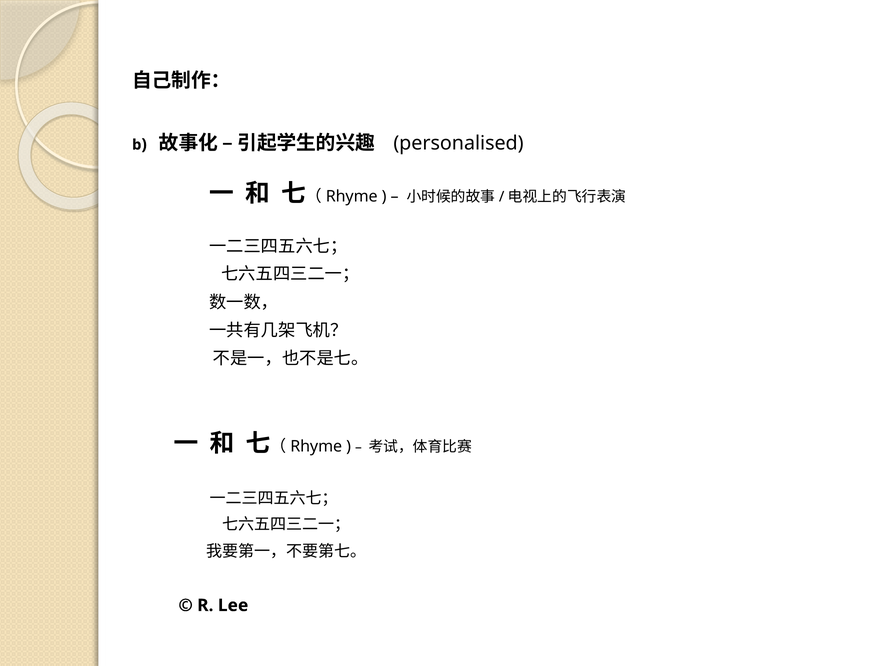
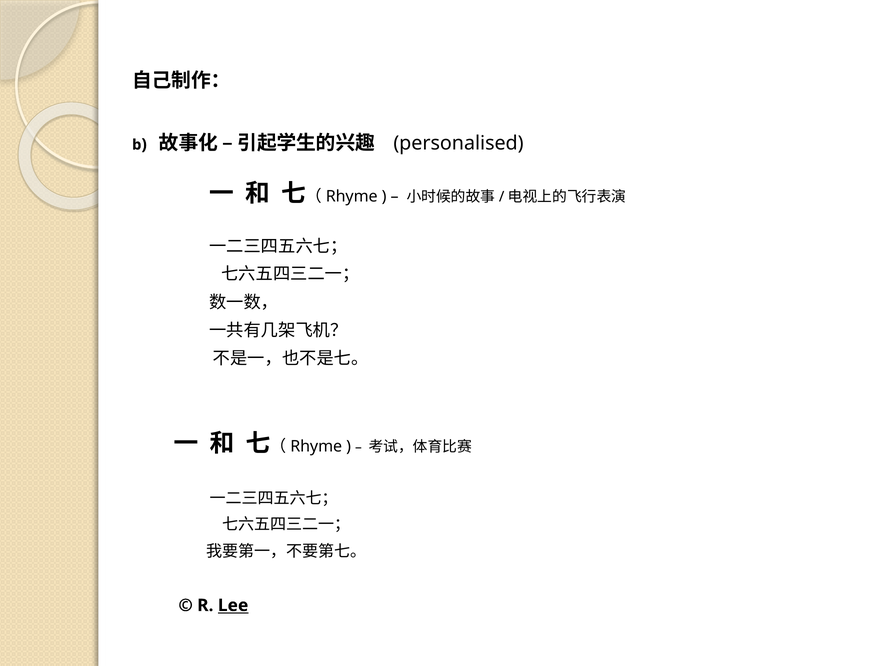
Lee underline: none -> present (233, 605)
